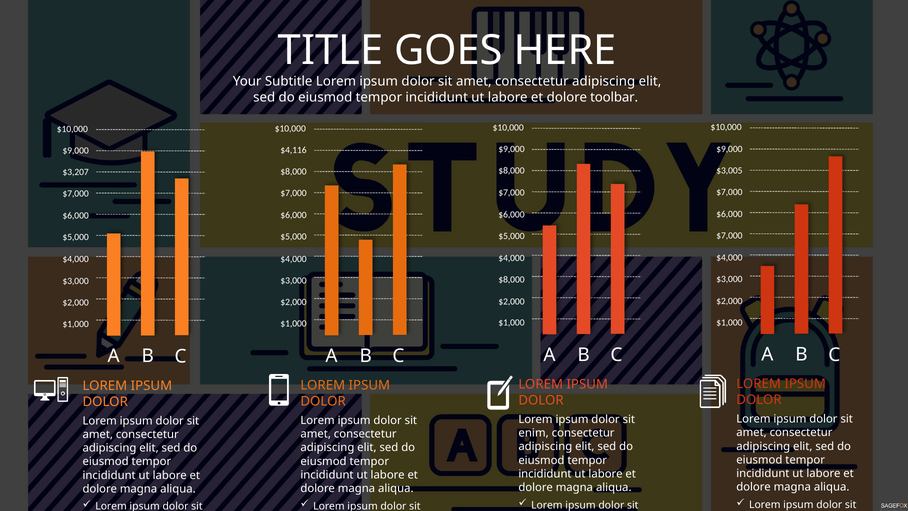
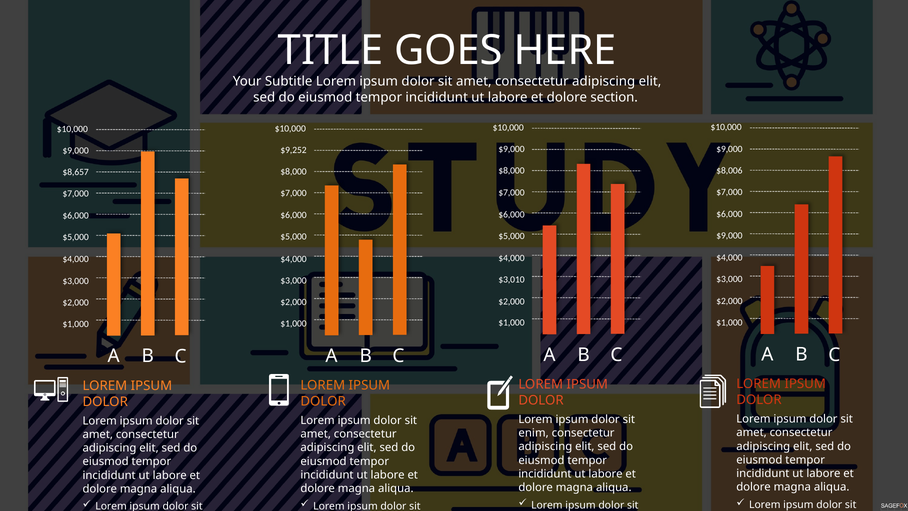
toolbar: toolbar -> section (614, 97)
$4,116: $4,116 -> $9,252 (294, 150)
$3,005: $3,005 -> $8,006 (729, 170)
$3,207: $3,207 -> $8,657 (76, 172)
$7,000: $7,000 -> $9,000 (729, 235)
$8,000: $8,000 -> $3,010 (511, 279)
